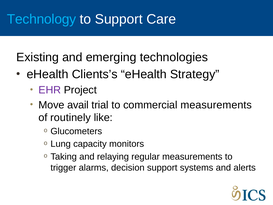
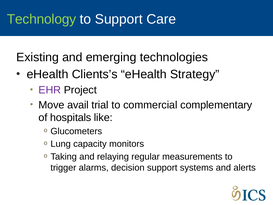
Technology colour: light blue -> light green (42, 19)
commercial measurements: measurements -> complementary (216, 105)
routinely: routinely -> hospitals (71, 117)
